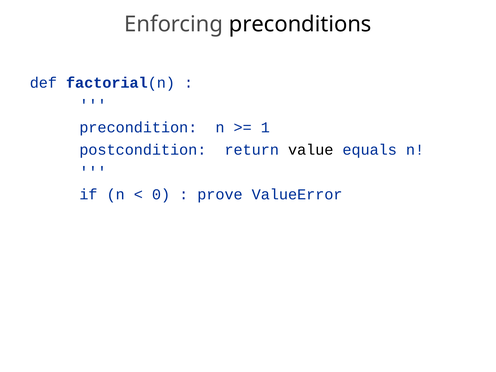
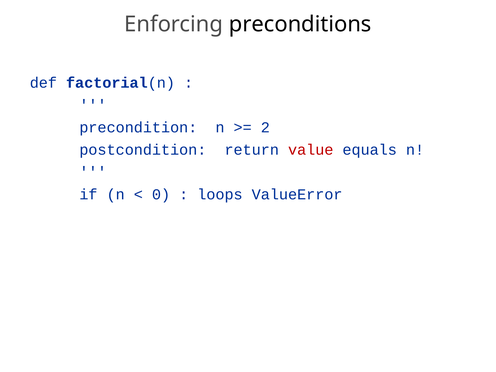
1: 1 -> 2 (265, 128)
value colour: black -> red (311, 150)
prove: prove -> loops (220, 195)
